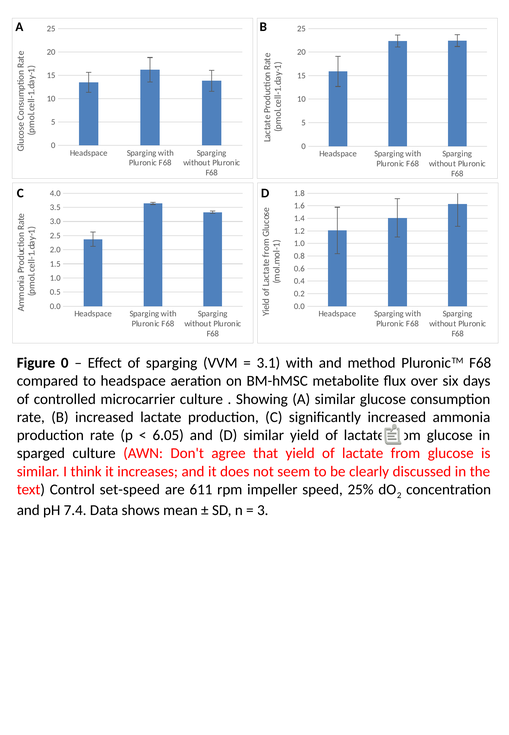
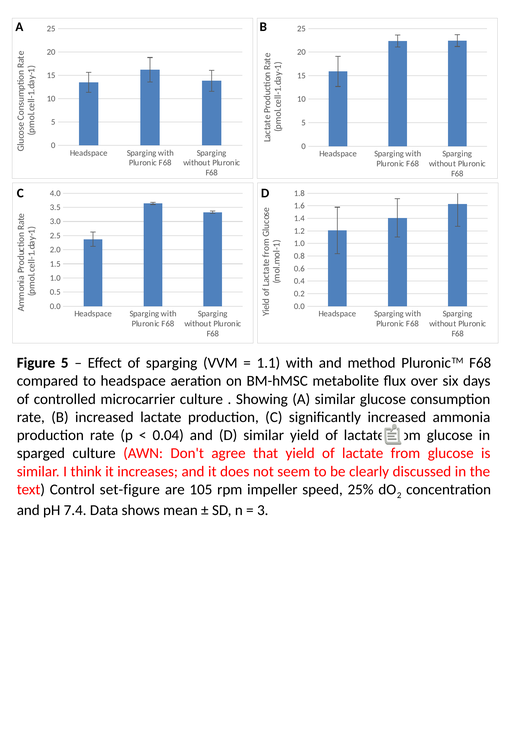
Figure 0: 0 -> 5 (65, 363)
3.1: 3.1 -> 1.1 (268, 363)
6.05: 6.05 -> 0.04 (168, 435)
set-speed: set-speed -> set-figure (130, 490)
611: 611 -> 105 (201, 490)
